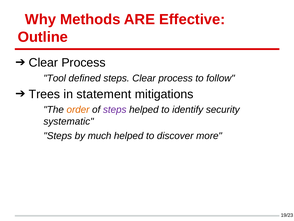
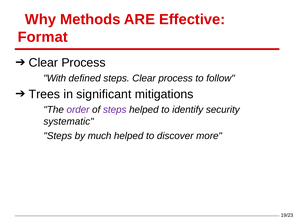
Outline: Outline -> Format (43, 37)
Tool: Tool -> With (55, 78)
statement: statement -> significant (104, 94)
order colour: orange -> purple (78, 109)
